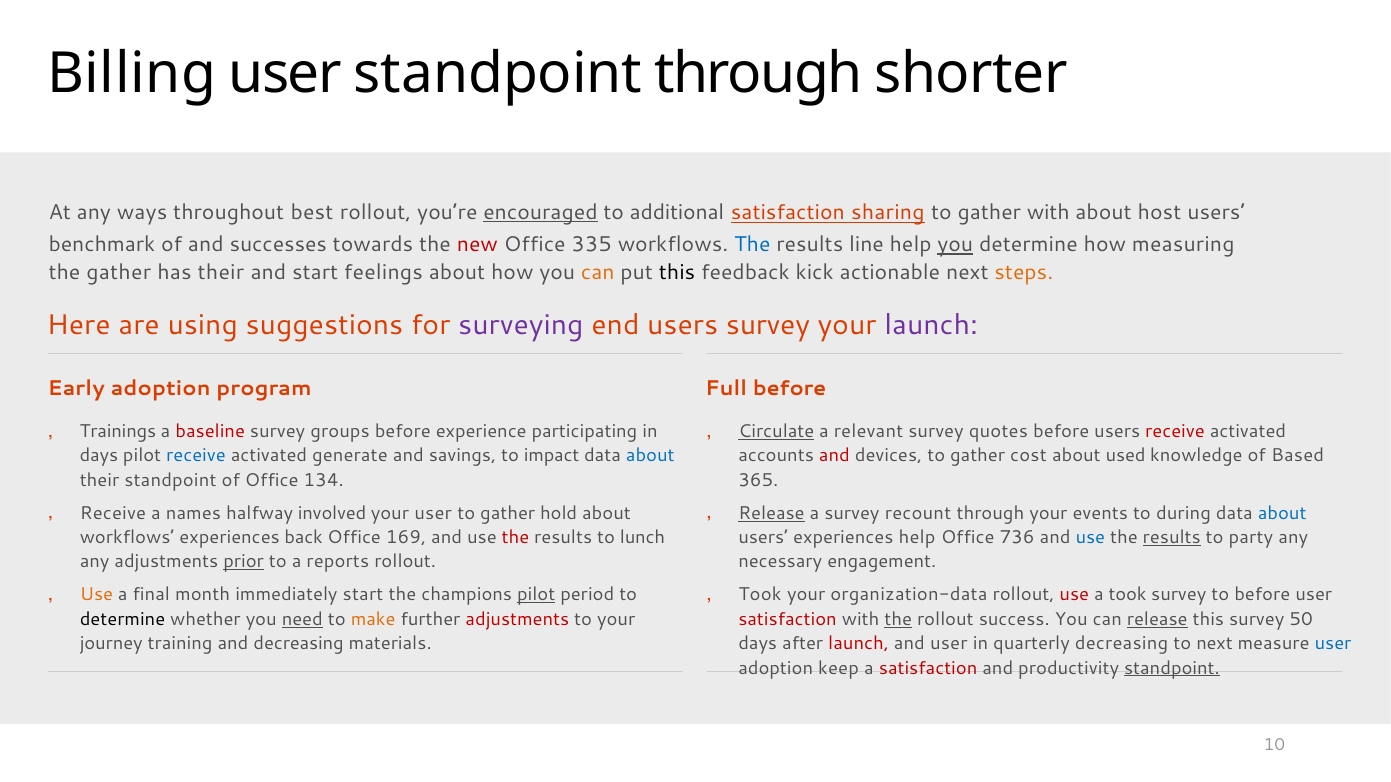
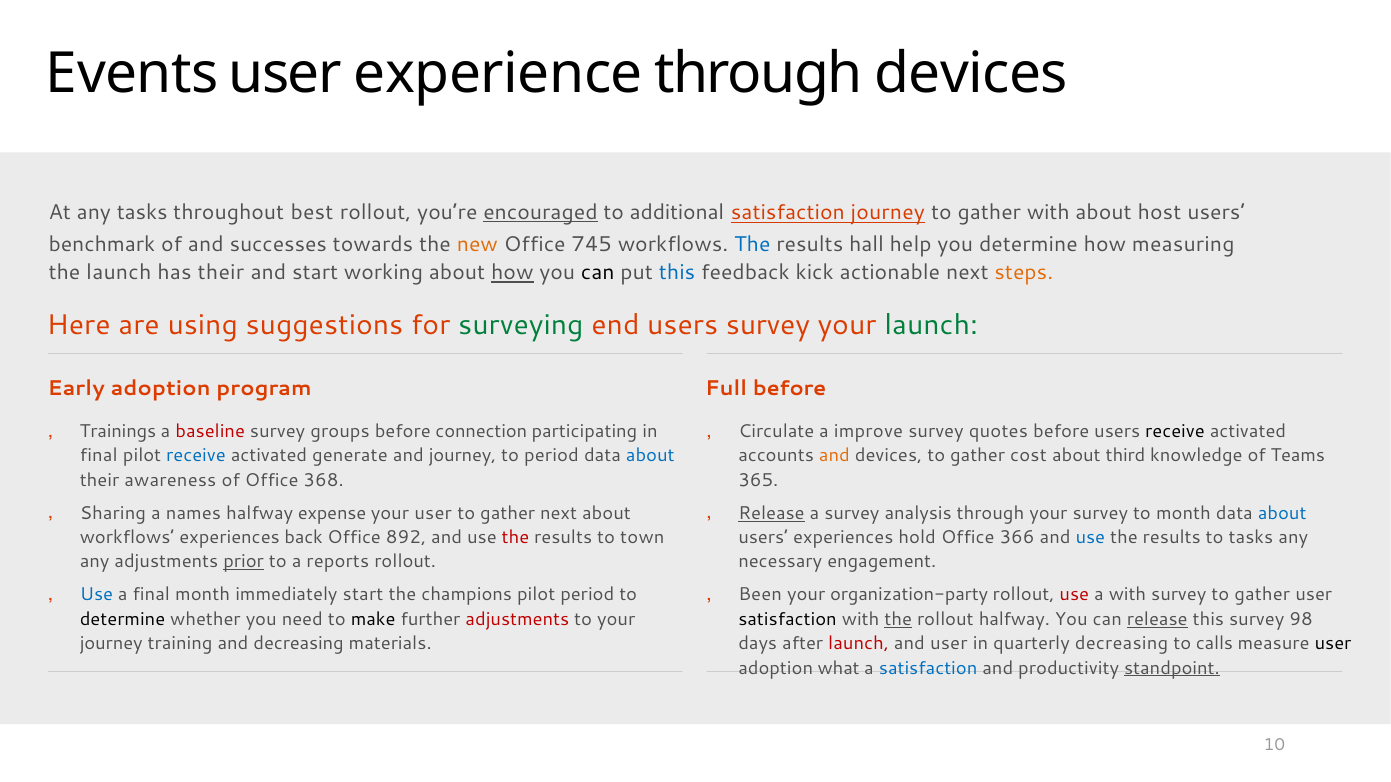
Billing: Billing -> Events (132, 74)
user standpoint: standpoint -> experience (498, 74)
through shorter: shorter -> devices (971, 74)
any ways: ways -> tasks (142, 212)
satisfaction sharing: sharing -> journey (888, 212)
new colour: red -> orange (477, 245)
335: 335 -> 745 (592, 245)
line: line -> hall (867, 245)
you underline: present -> none (955, 245)
the gather: gather -> launch (119, 273)
feelings: feelings -> working (384, 273)
how underline: none -> present (512, 273)
can colour: orange -> black (598, 273)
this colour: black -> blue (677, 273)
surveying colour: purple -> green (521, 326)
launch colour: purple -> green (931, 326)
experience: experience -> connection (481, 432)
Circulate underline: present -> none (776, 432)
relevant: relevant -> improve (869, 432)
receive colour: red -> black (1175, 432)
days: days -> final (99, 456)
and savings: savings -> journey (463, 456)
to impact: impact -> period (551, 456)
and colour: red -> orange (834, 456)
used: used -> third (1126, 456)
Based: Based -> Teams (1298, 456)
their standpoint: standpoint -> awareness (170, 480)
134: 134 -> 368 (324, 480)
Receive: Receive -> Sharing (113, 513)
involved: involved -> expense (332, 513)
gather hold: hold -> next (559, 513)
recount: recount -> analysis (918, 513)
your events: events -> survey (1100, 513)
to during: during -> month (1183, 513)
169: 169 -> 892 (406, 538)
lunch: lunch -> town (642, 538)
experiences help: help -> hold (917, 538)
736: 736 -> 366 (1017, 538)
results underline: present -> none (1172, 538)
to party: party -> tasks (1251, 538)
Use colour: orange -> blue (96, 595)
pilot underline: present -> none (536, 595)
Took: Took -> Been (760, 595)
organization-data: organization-data -> organization-party (909, 595)
a took: took -> with (1127, 595)
survey to before: before -> gather (1262, 595)
need underline: present -> none (302, 619)
make colour: orange -> black (373, 619)
satisfaction colour: red -> black (788, 619)
rollout success: success -> halfway (1014, 619)
50: 50 -> 98 (1301, 619)
to next: next -> calls (1215, 644)
user colour: blue -> black (1333, 644)
keep: keep -> what (839, 668)
satisfaction colour: red -> blue (928, 668)
